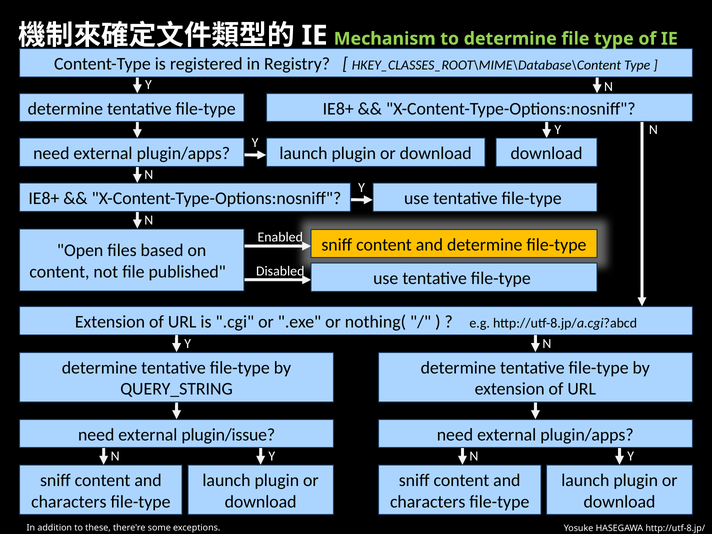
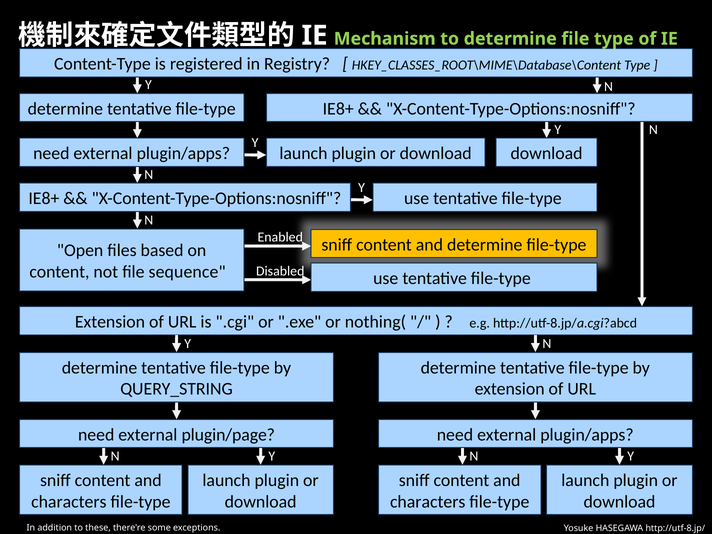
published: published -> sequence (187, 272)
plugin/issue: plugin/issue -> plugin/page (228, 435)
